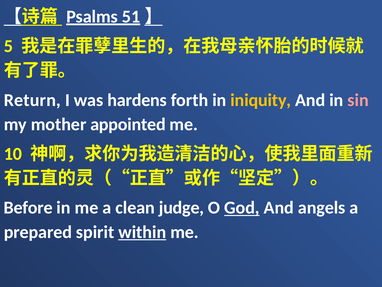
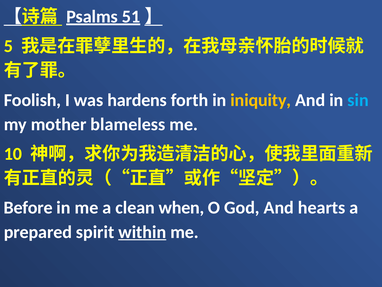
Return: Return -> Foolish (32, 100)
sin colour: pink -> light blue (358, 100)
appointed: appointed -> blameless (128, 124)
judge: judge -> when (181, 207)
God underline: present -> none (242, 207)
angels: angels -> hearts (322, 207)
